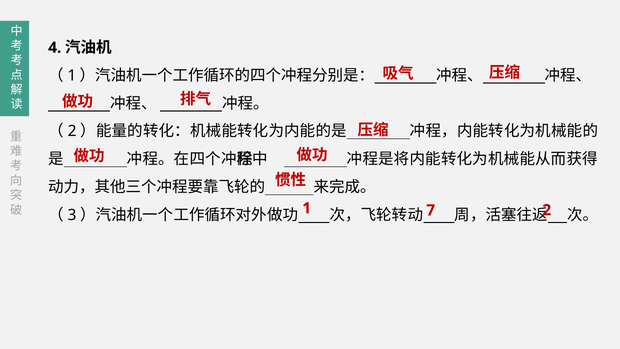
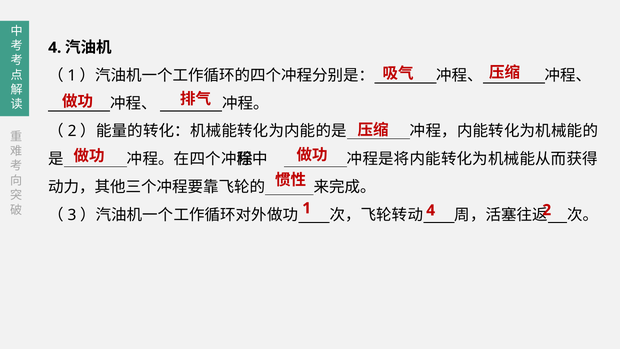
1 7: 7 -> 4 (431, 210)
